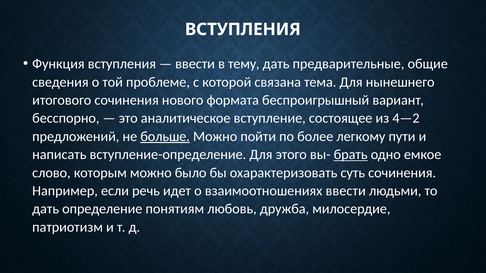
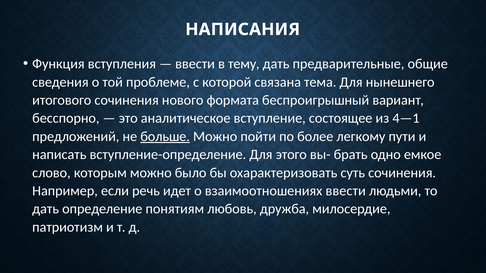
ВСТУПЛЕНИЯ: ВСТУПЛЕНИЯ -> НАПИСАНИЯ (243, 29)
4—2: 4—2 -> 4—1 (406, 118)
брать underline: present -> none (351, 155)
